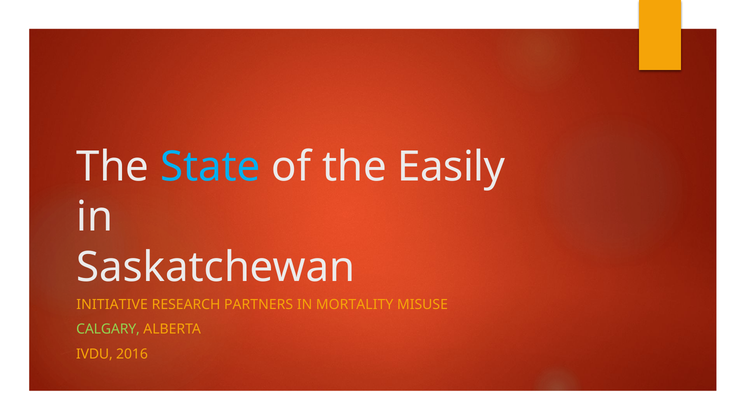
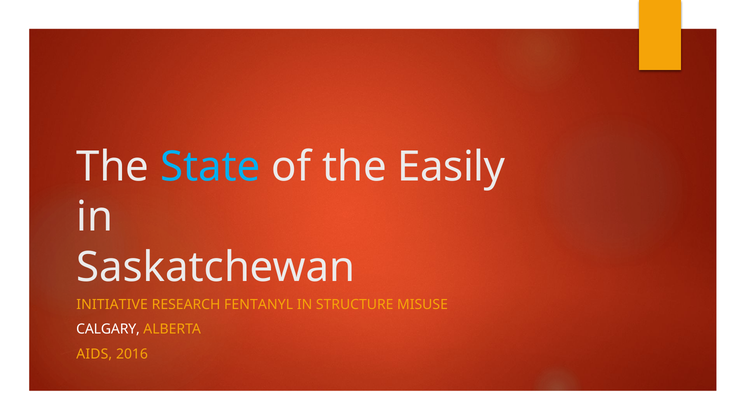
PARTNERS: PARTNERS -> FENTANYL (259, 304)
MORTALITY: MORTALITY -> STRUCTURE (355, 304)
CALGARY colour: light green -> white (108, 329)
IVDU: IVDU -> AIDS (94, 354)
